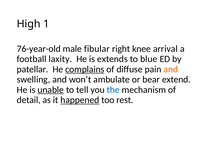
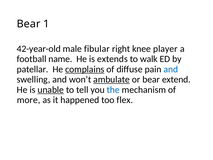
High: High -> Bear (29, 24)
76-year-old: 76-year-old -> 42-year-old (39, 49)
arrival: arrival -> player (165, 49)
laxity: laxity -> name (60, 59)
blue: blue -> walk (149, 59)
and colour: orange -> blue (171, 69)
ambulate underline: none -> present (112, 79)
detail: detail -> more (29, 100)
happened underline: present -> none (80, 100)
rest: rest -> flex (125, 100)
